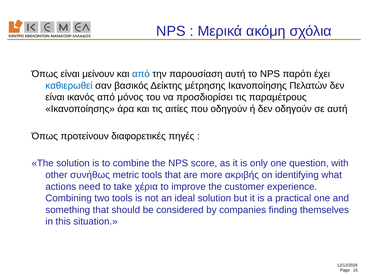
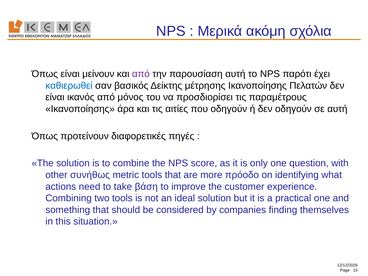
από colour: blue -> purple (141, 74)
ακριβής: ακριβής -> πρόοδο (242, 175)
χέρια: χέρια -> βάση (146, 187)
